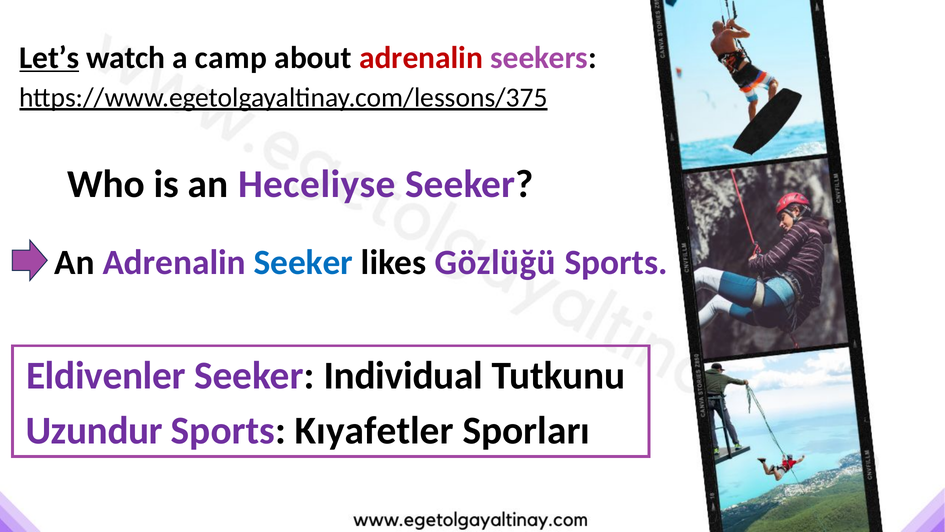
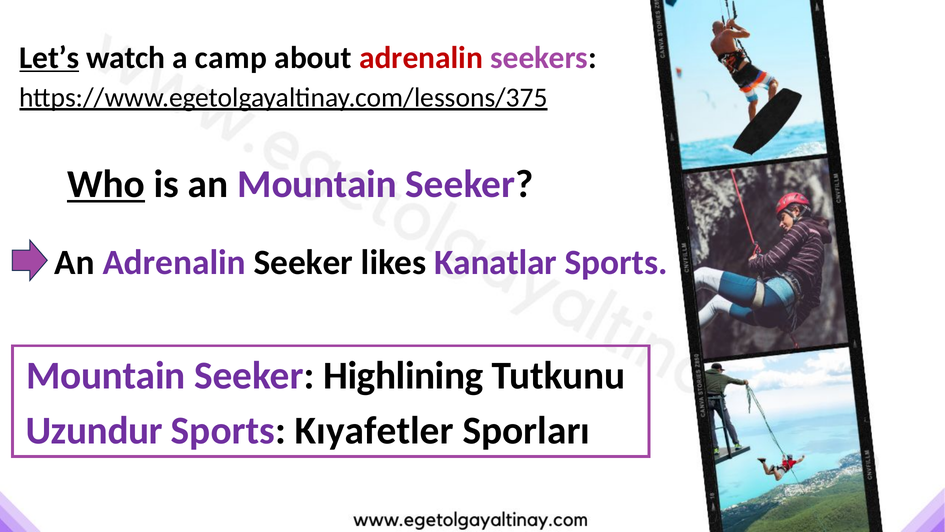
Who underline: none -> present (106, 184)
an Heceliyse: Heceliyse -> Mountain (317, 184)
Seeker colour: blue -> black (303, 262)
Gözlüğü: Gözlüğü -> Kanatlar (496, 262)
Eldivenler: Eldivenler -> Mountain (106, 375)
Individual: Individual -> Highlining (403, 375)
